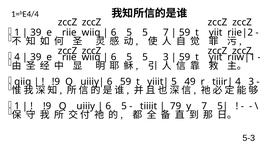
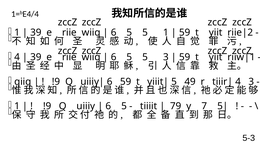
5 7: 7 -> 1 (166, 33)
